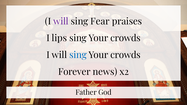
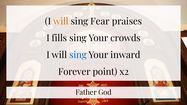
will colour: purple -> orange (61, 21)
lips: lips -> fills (59, 38)
crowds: crowds -> inward (125, 55)
news: news -> point (105, 72)
